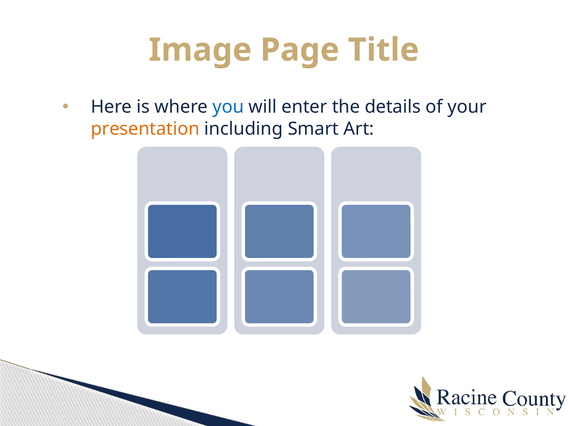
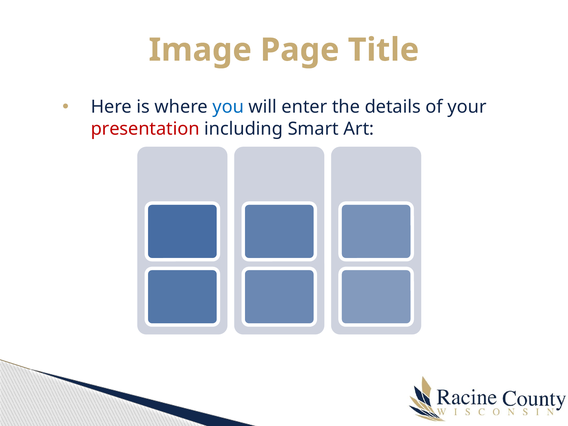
presentation colour: orange -> red (145, 129)
